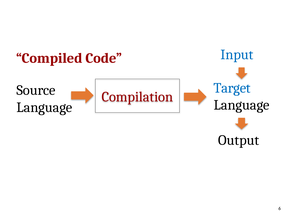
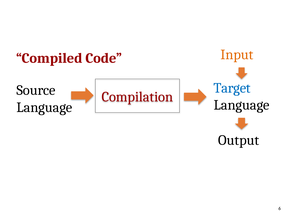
Input colour: blue -> orange (237, 55)
